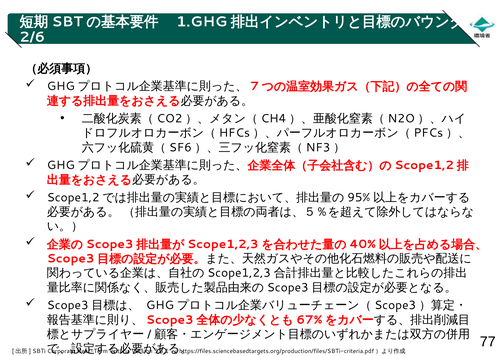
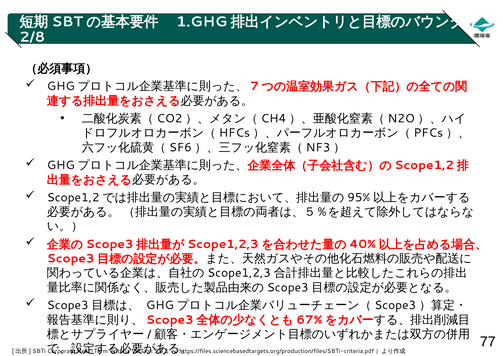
2/6: 2/6 -> 2/8 (32, 37)
